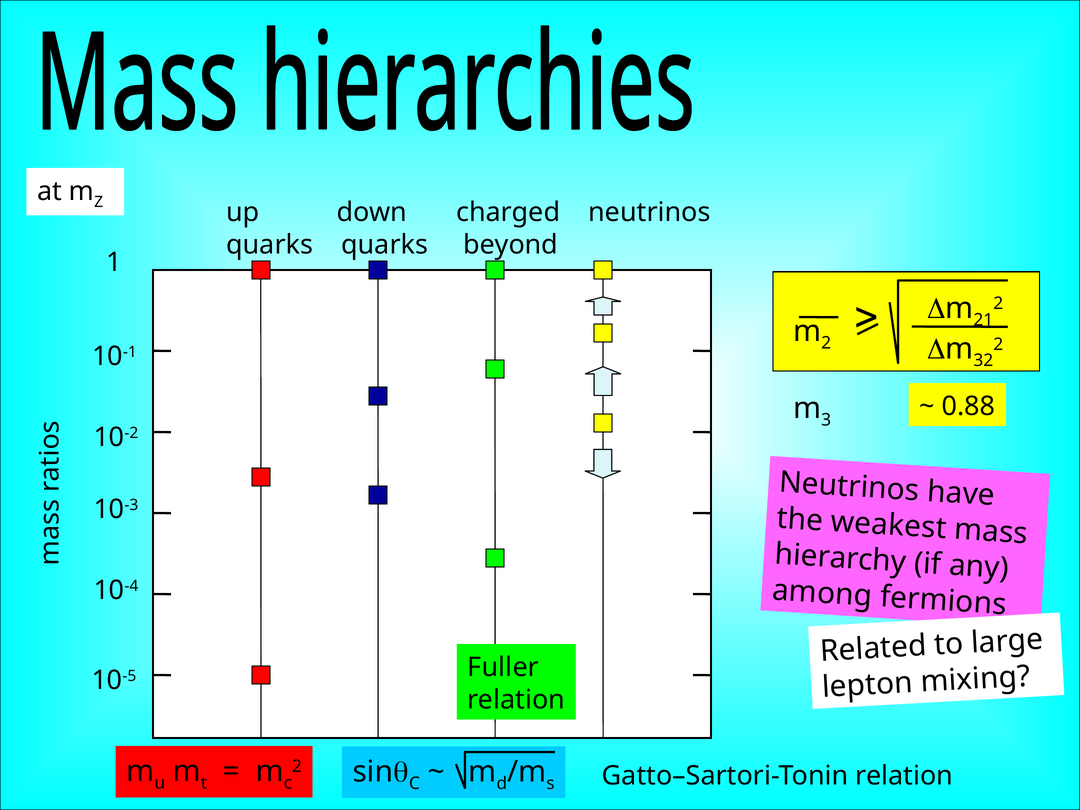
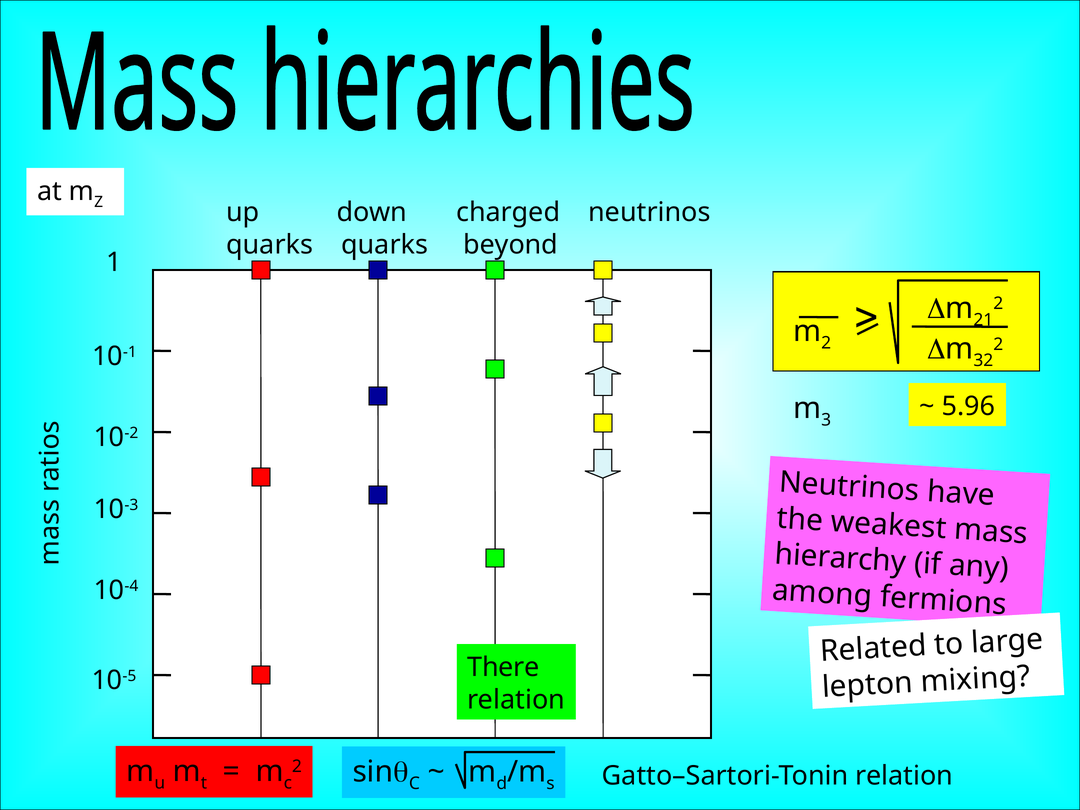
0.88: 0.88 -> 5.96 (968, 406)
Fuller: Fuller -> There (503, 667)
